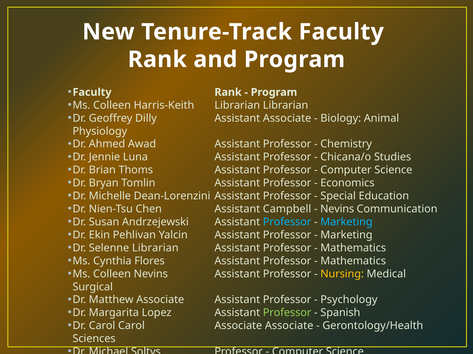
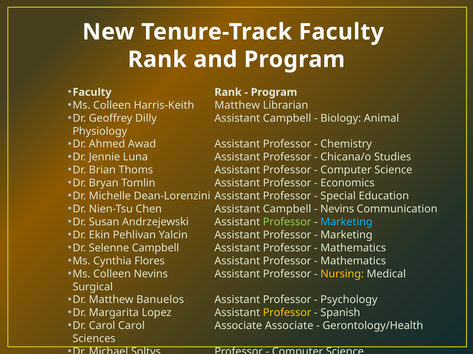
Harris-Keith Librarian: Librarian -> Matthew (237, 105)
Dilly Assistant Associate: Associate -> Campbell (287, 118)
Professor colour: light blue -> light green (287, 222)
Selenne Librarian: Librarian -> Campbell (155, 248)
Matthew Associate: Associate -> Banuelos (160, 300)
Professor colour: light green -> yellow (287, 313)
